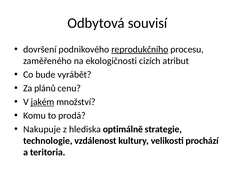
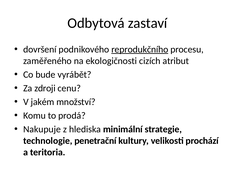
souvisí: souvisí -> zastaví (148, 23)
plánů: plánů -> zdroji (45, 88)
jakém underline: present -> none (43, 102)
optimálně: optimálně -> minimální (123, 129)
vzdálenost: vzdálenost -> penetrační (95, 140)
